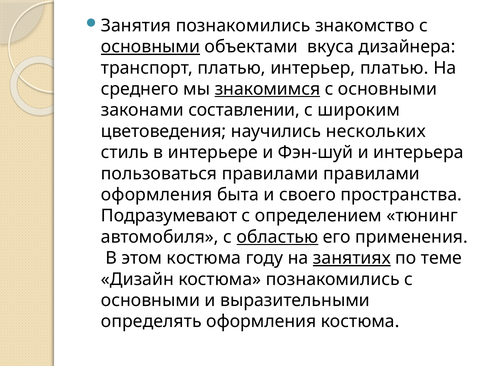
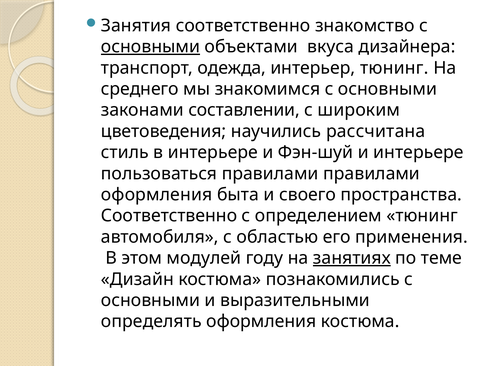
Занятия познакомились: познакомились -> соответственно (243, 26)
транспорт платью: платью -> одежда (232, 68)
интерьер платью: платью -> тюнинг (394, 68)
знакомимся underline: present -> none (267, 89)
нескольких: нескольких -> рассчитана (376, 131)
и интерьера: интерьера -> интерьере (418, 152)
Подразумевают: Подразумевают -> Соответственно (169, 216)
областью underline: present -> none (277, 237)
этом костюма: костюма -> модулей (204, 258)
